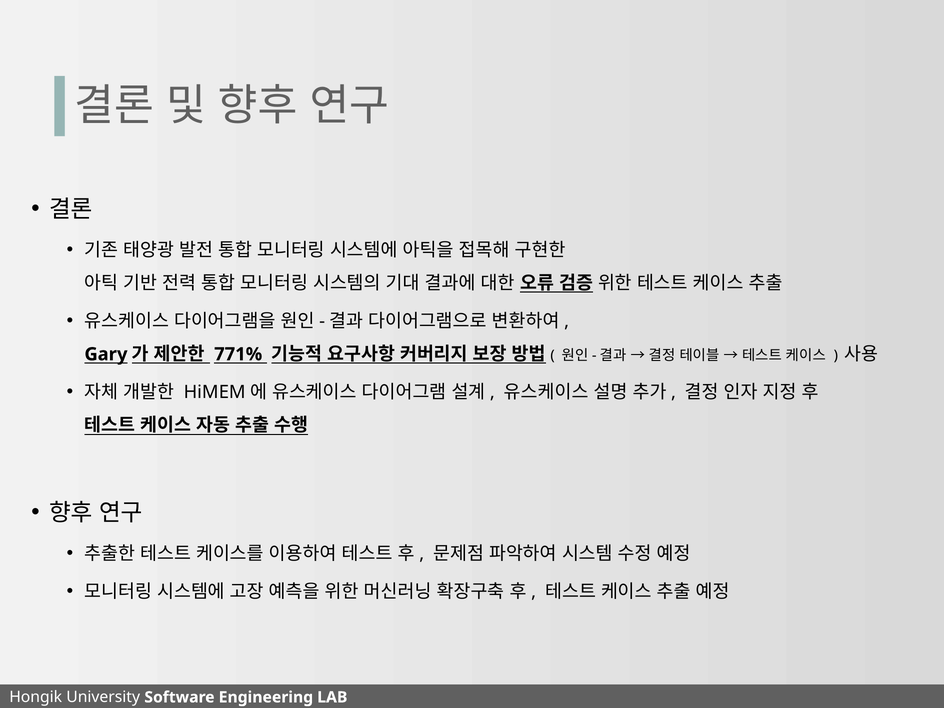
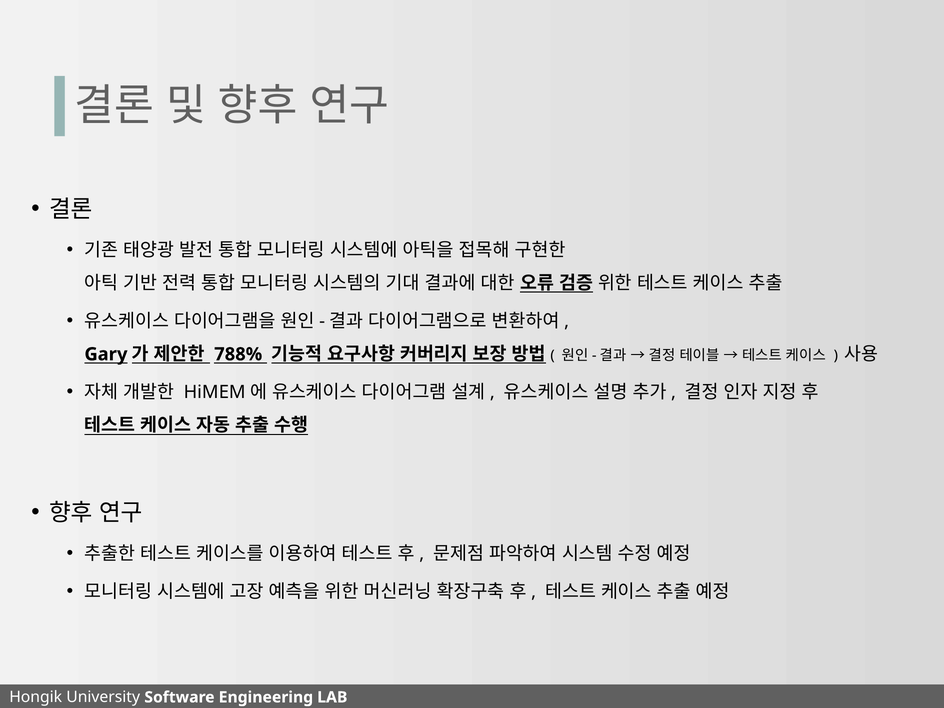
771%: 771% -> 788% (238, 354)
